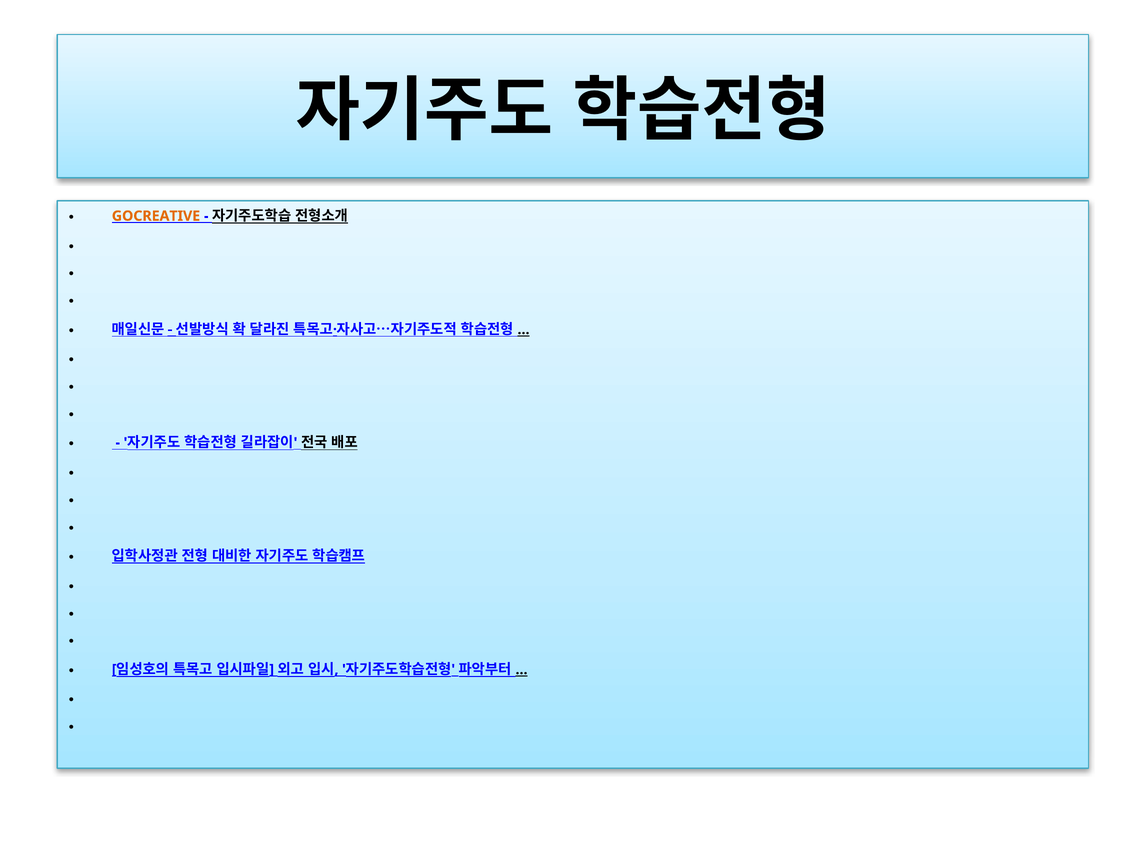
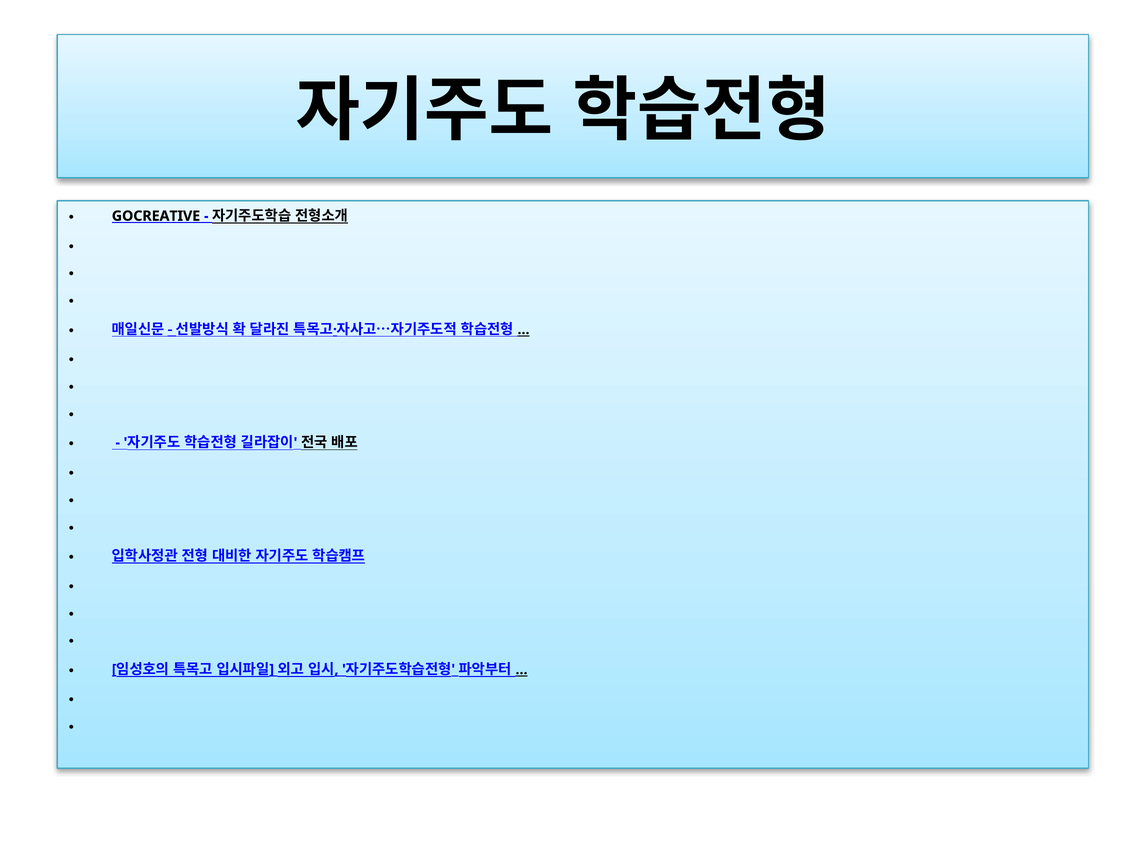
GOCREATIVE colour: orange -> black (156, 216)
